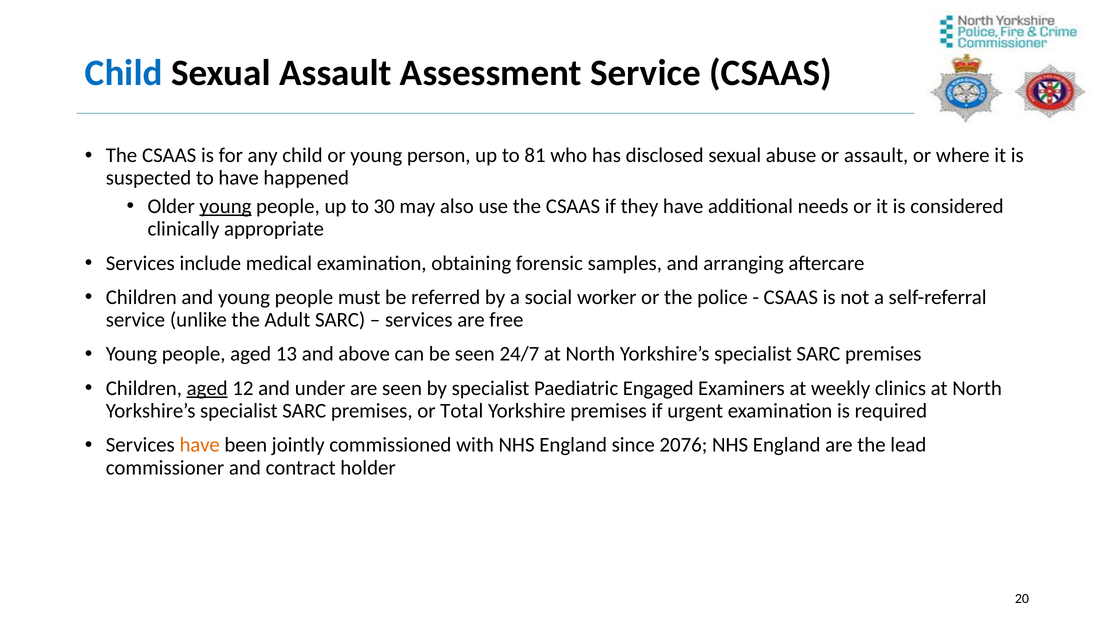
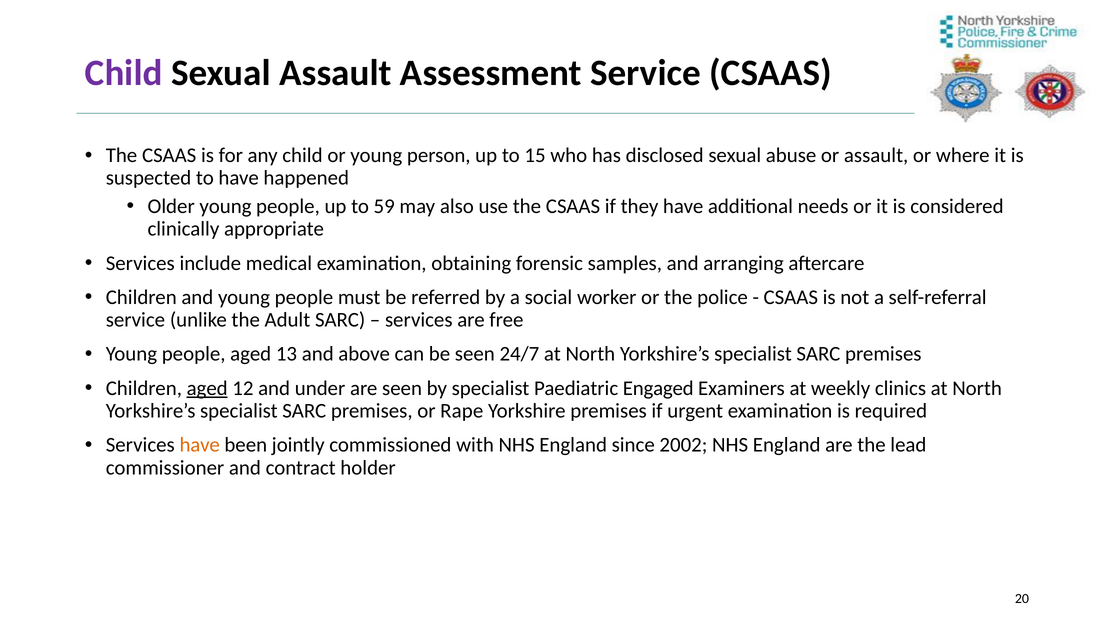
Child colour: blue -> purple (124, 73)
81: 81 -> 15 (535, 155)
young underline: present -> none (225, 206)
30: 30 -> 59 (384, 206)
Total: Total -> Rape (462, 411)
2076: 2076 -> 2002 (683, 445)
